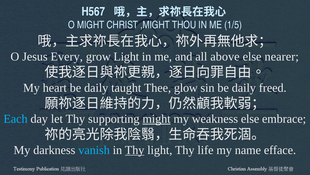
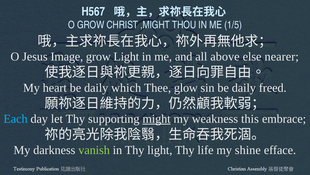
O MIGHT: MIGHT -> GROW (91, 25)
Every: Every -> Image (67, 56)
taught: taught -> which (126, 87)
weakness else: else -> this (250, 119)
vanish colour: light blue -> light green (94, 150)
Thy underline: present -> none (135, 150)
name: name -> shine (248, 150)
